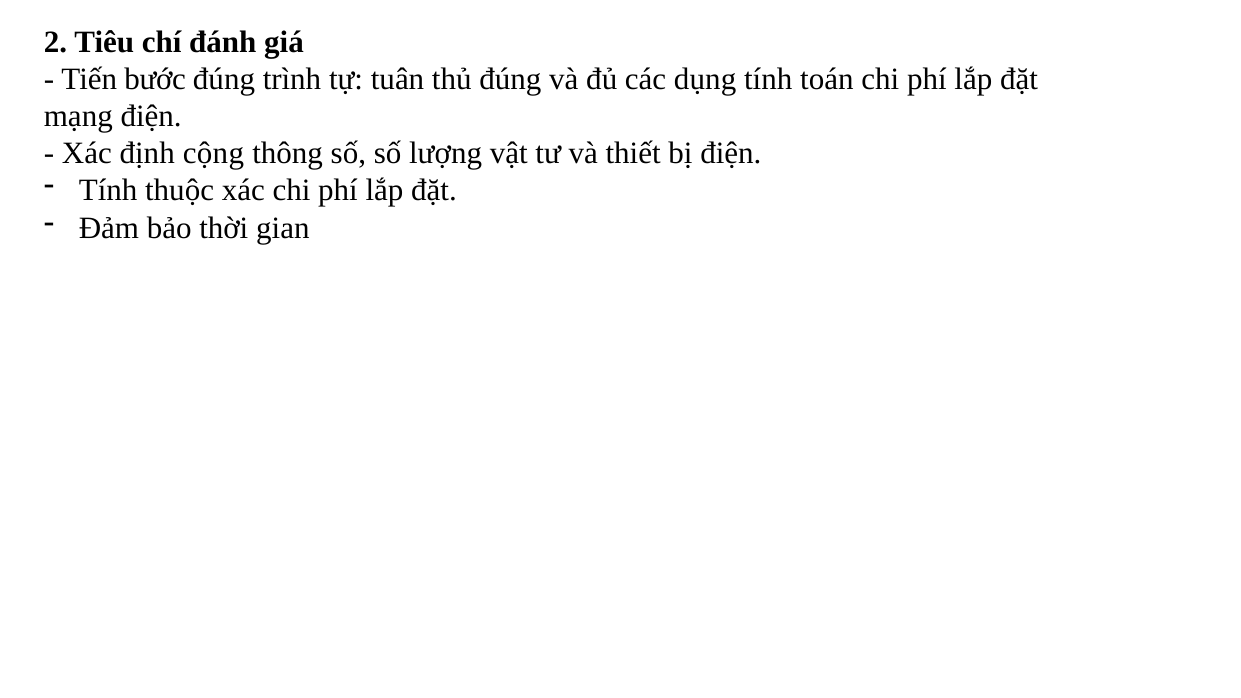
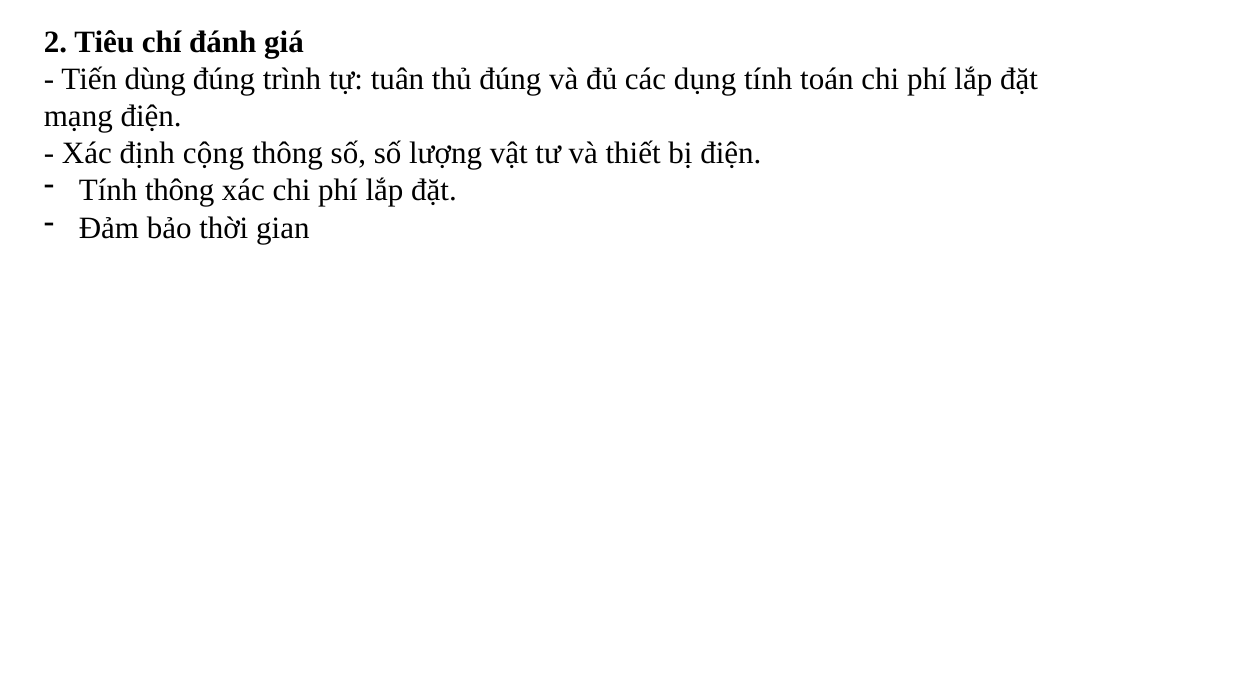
bước: bước -> dùng (155, 79)
Tính thuộc: thuộc -> thông (180, 191)
